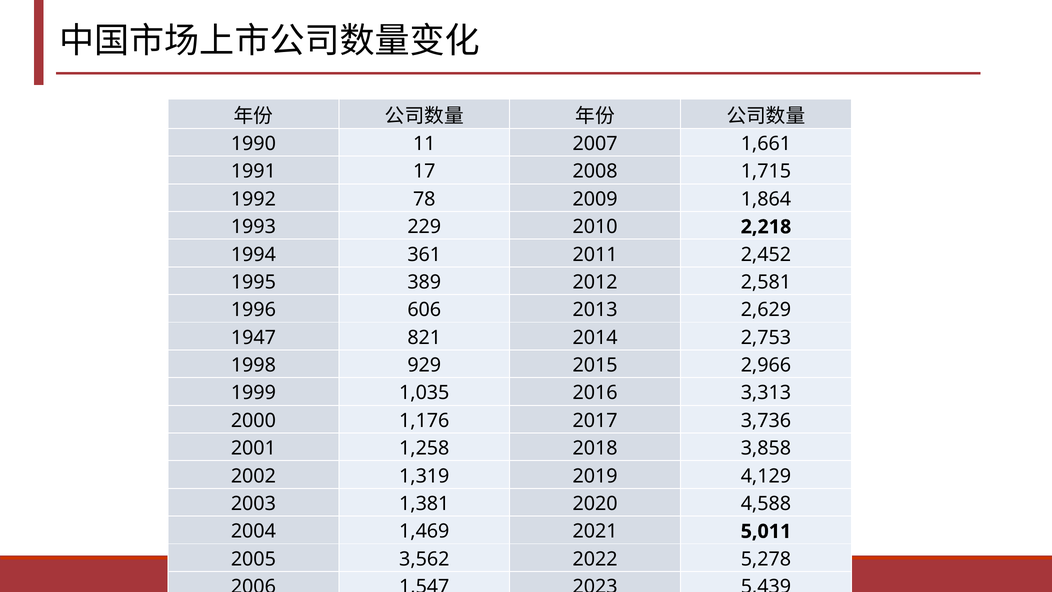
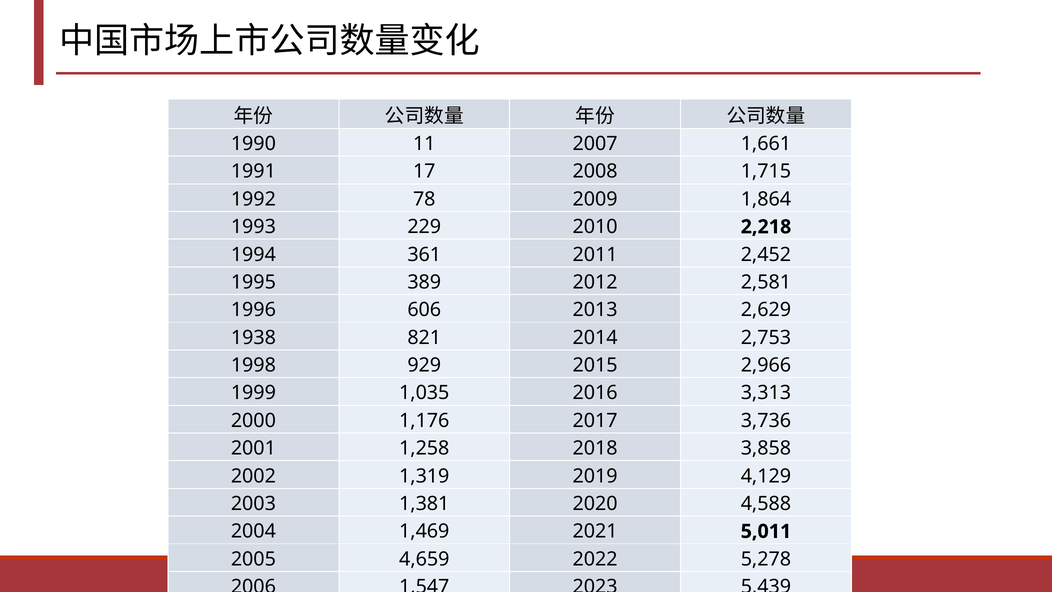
1947: 1947 -> 1938 (253, 337)
3,562: 3,562 -> 4,659 (424, 559)
